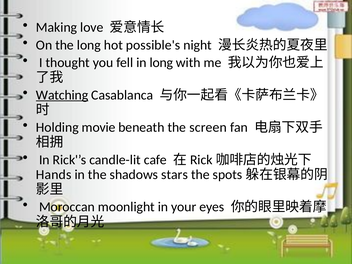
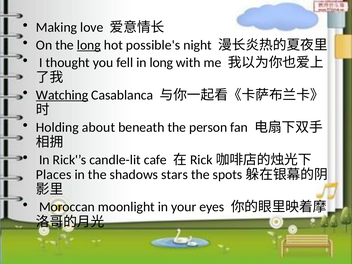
long underline: none -> present (89, 45)
movie: movie -> about (98, 127)
screen: screen -> person (208, 127)
Hands: Hands -> Places (54, 175)
